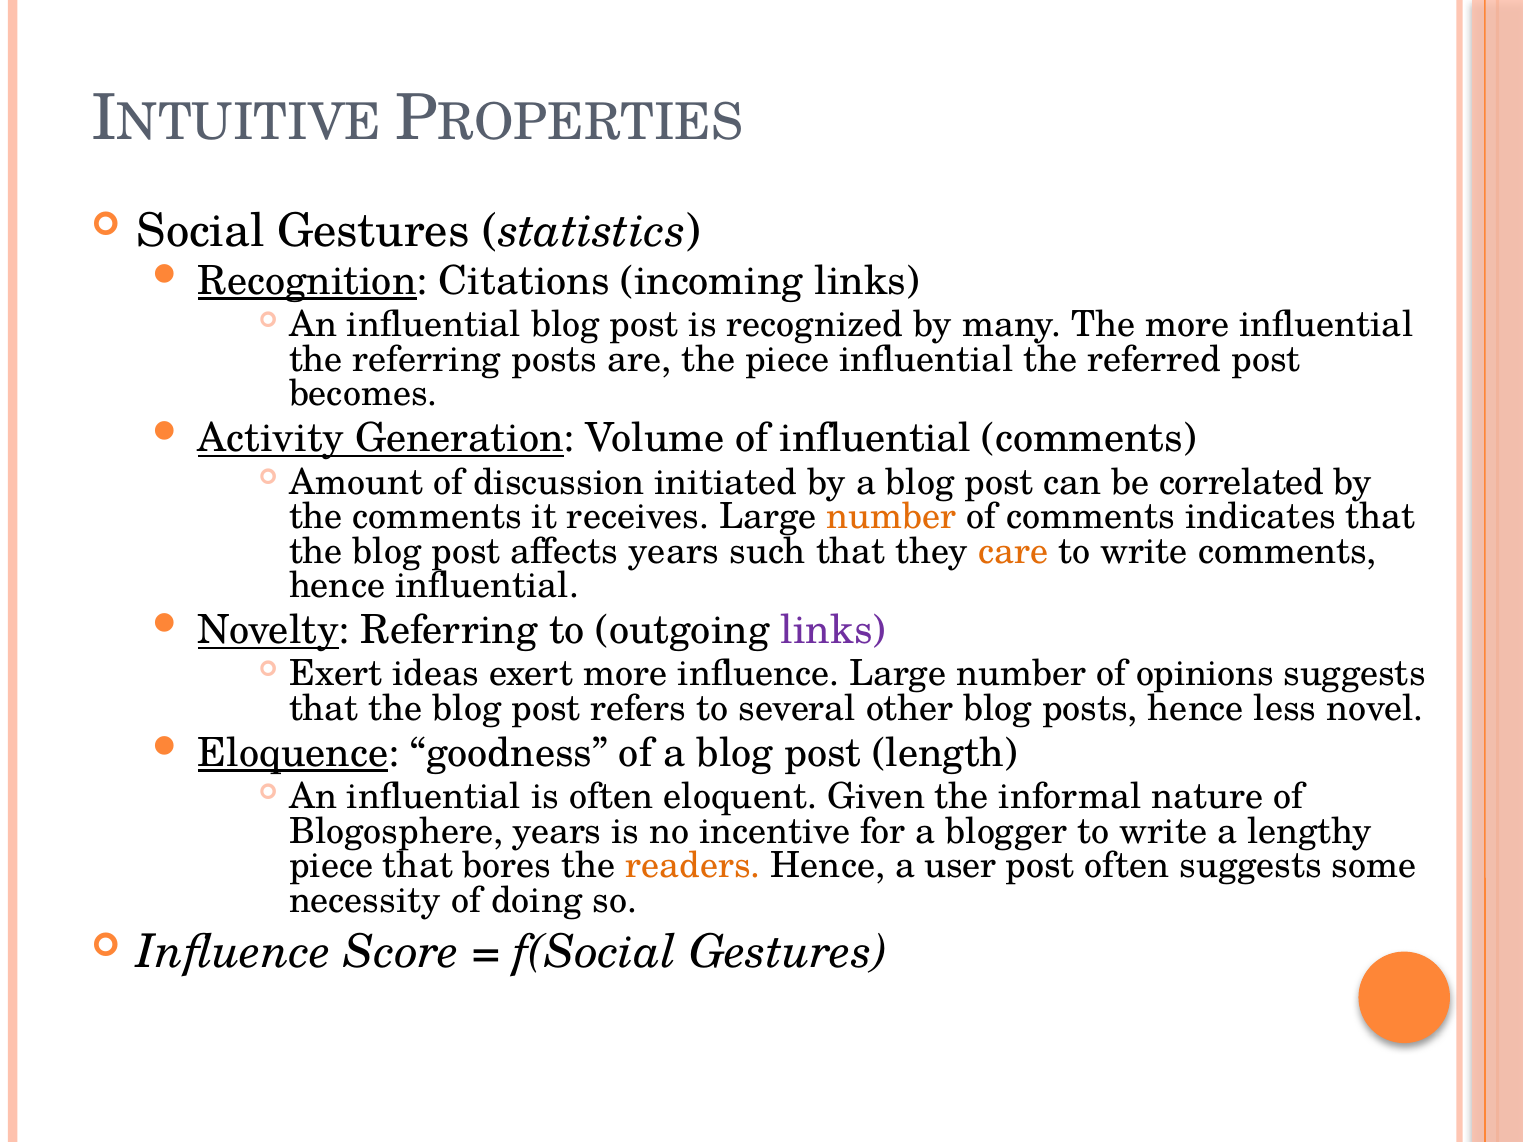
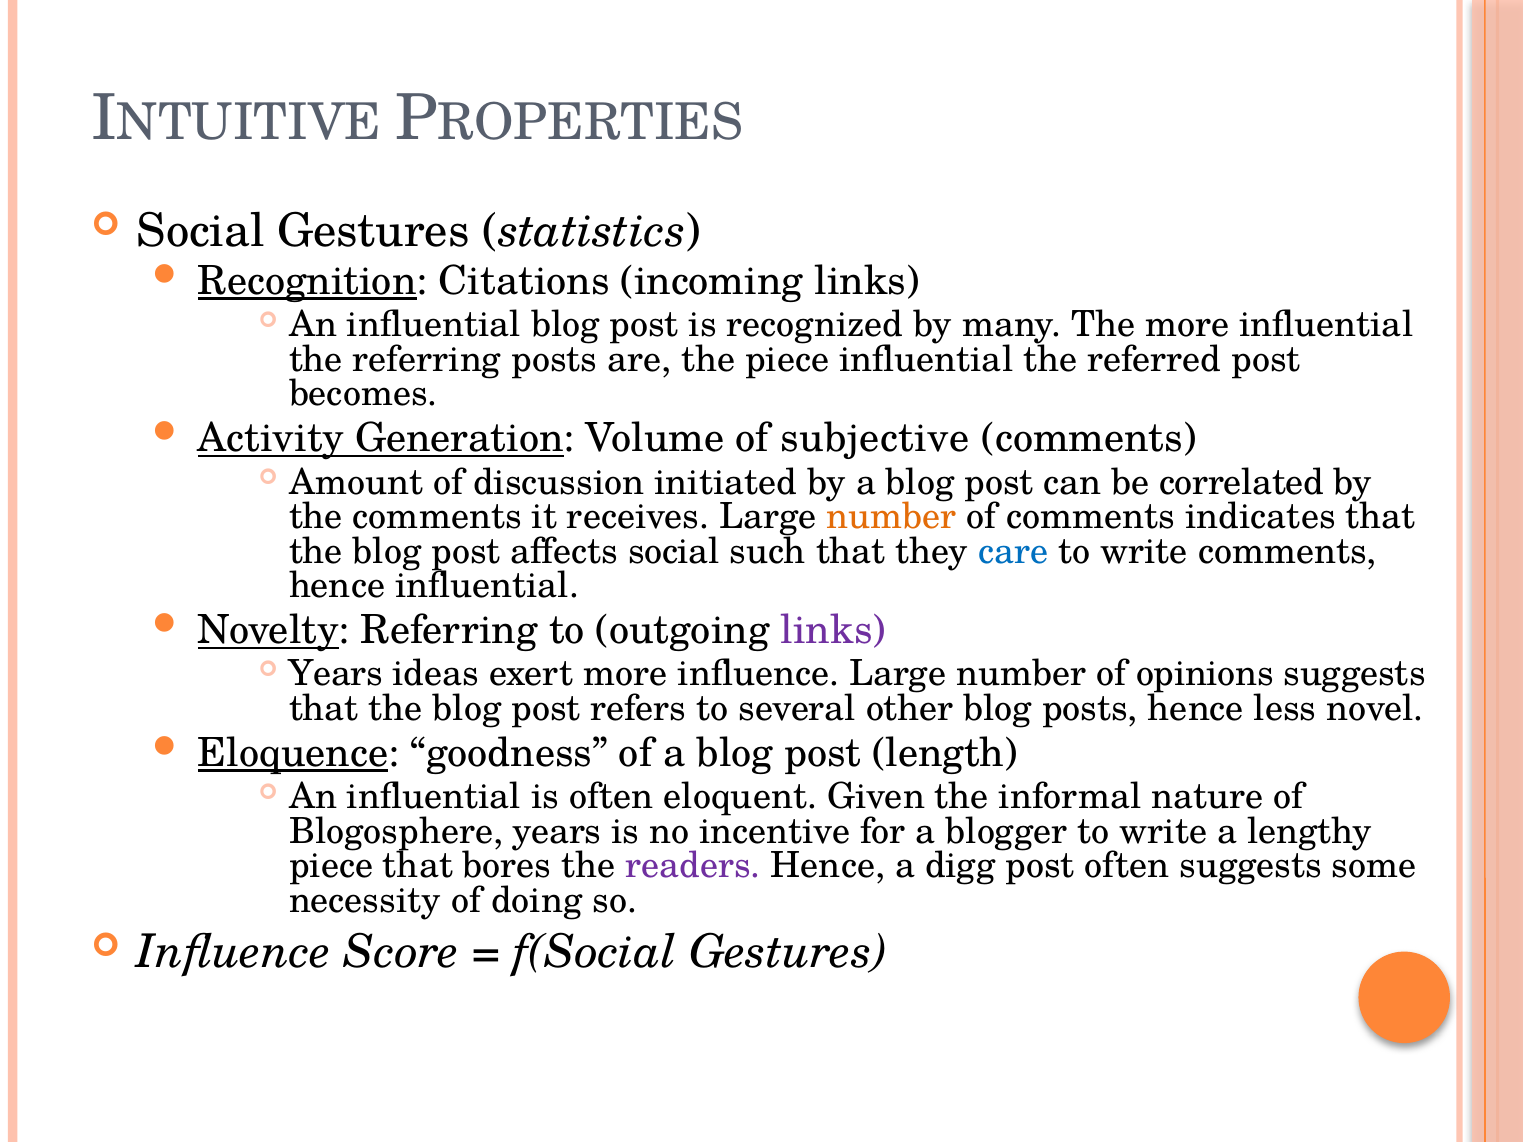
of influential: influential -> subjective (875, 438)
affects years: years -> social (674, 551)
care colour: orange -> blue (1013, 551)
Exert: Exert -> Years (336, 674)
readers colour: orange -> purple (693, 866)
user: user -> digg (960, 866)
